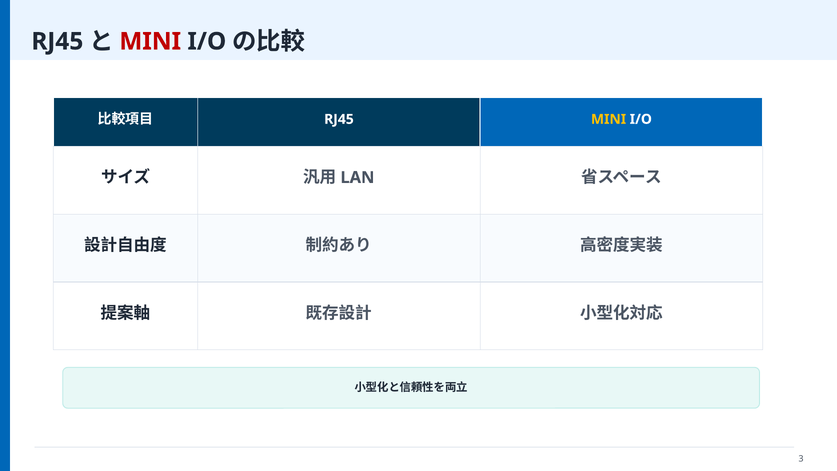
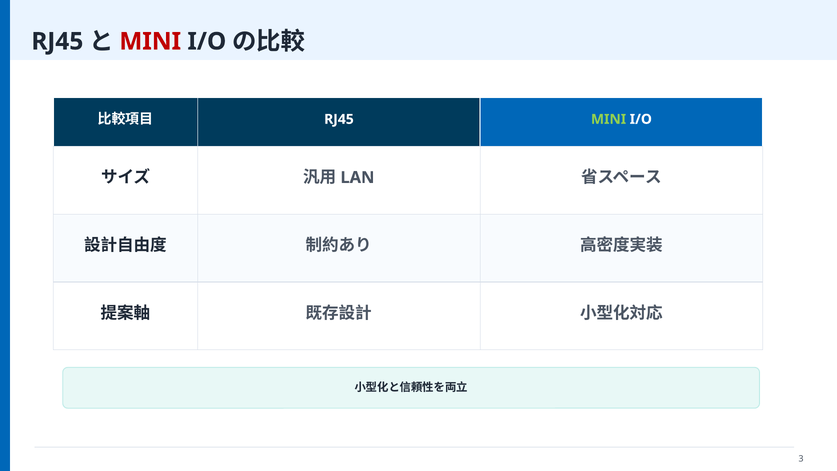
MINI colour: yellow -> light green (609, 119)
